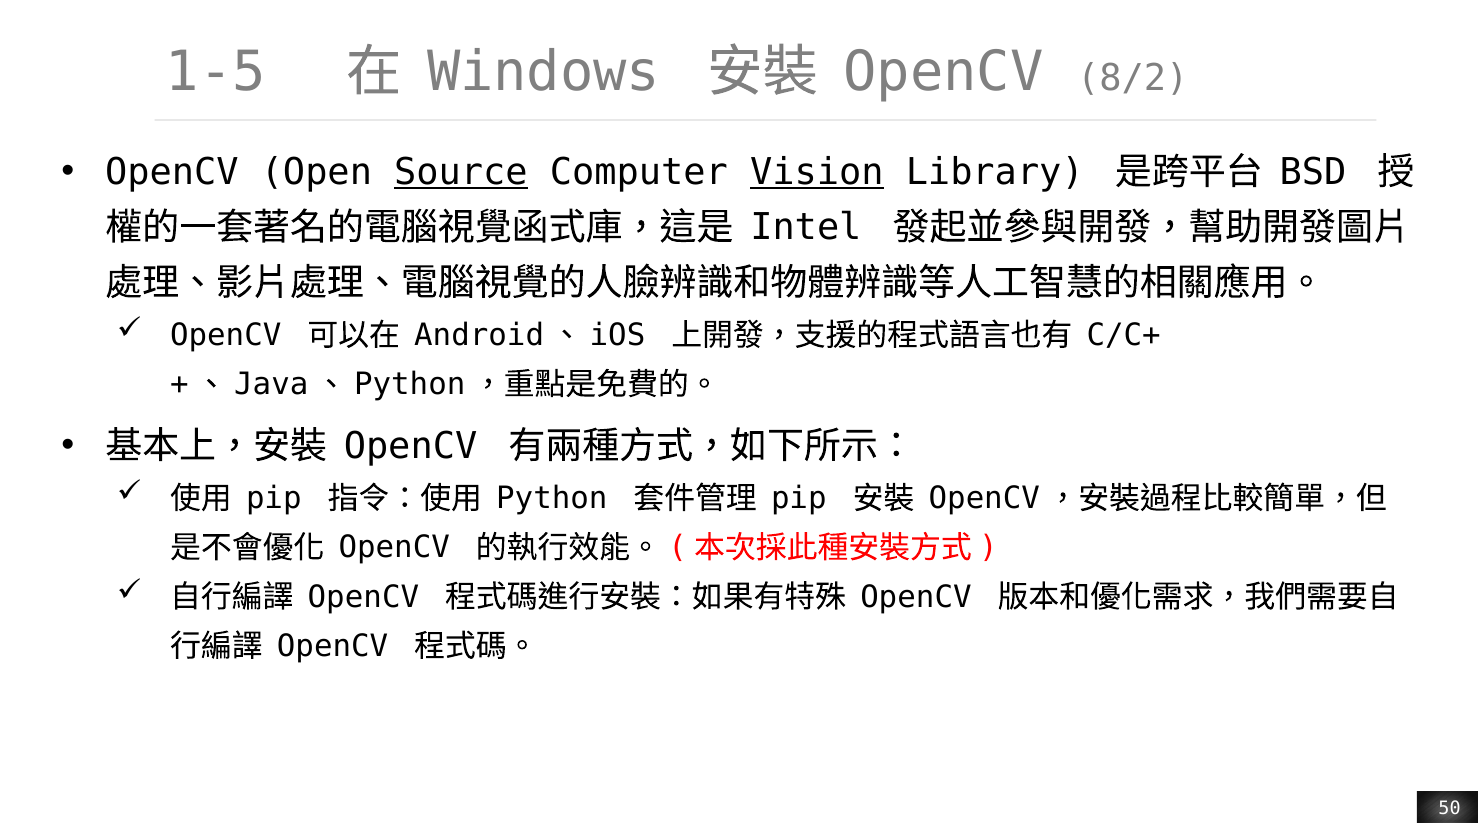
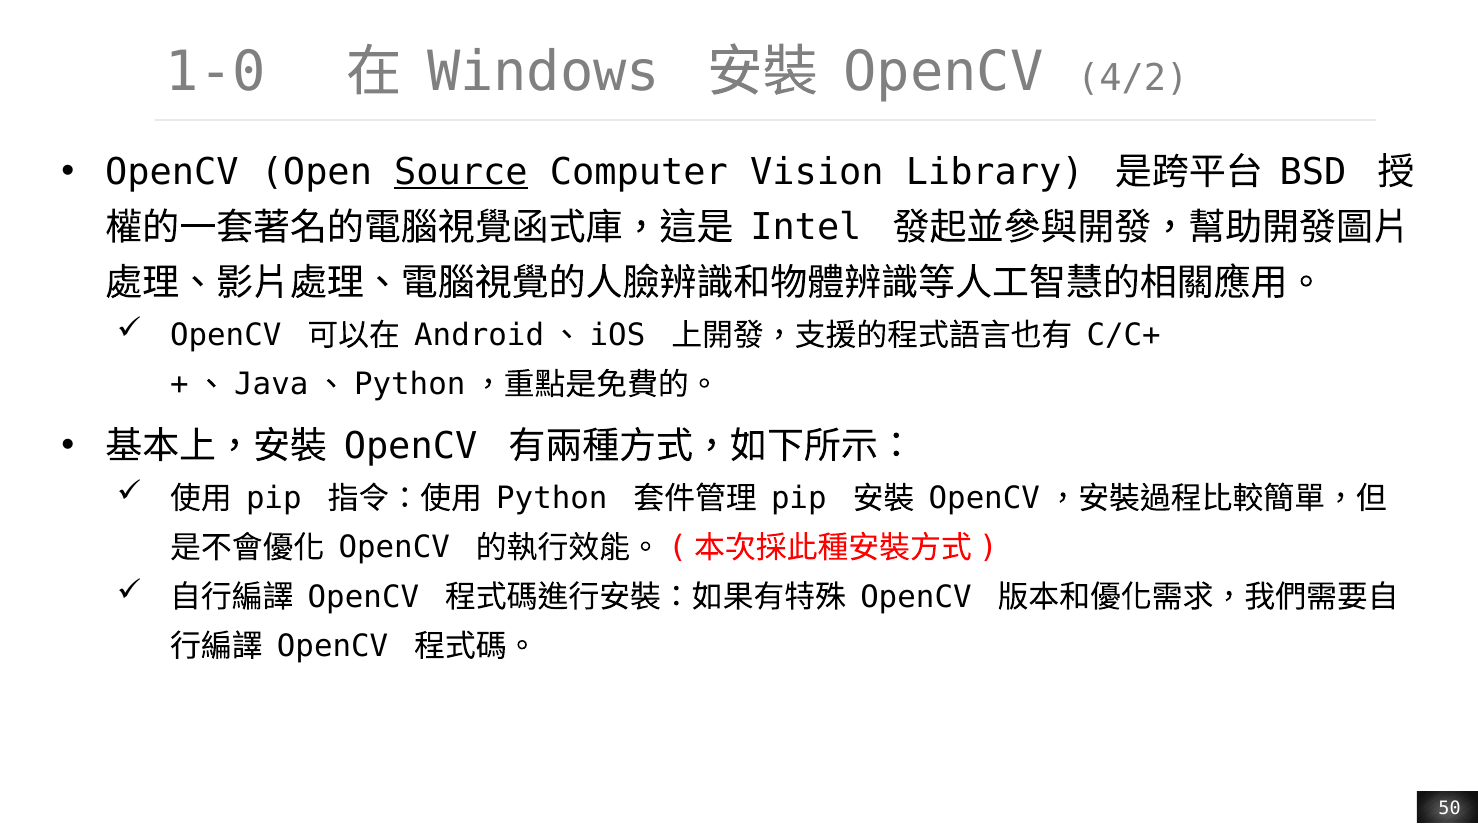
1-5: 1-5 -> 1-0 (216, 72)
8/2: 8/2 -> 4/2 (1133, 78)
Vision underline: present -> none (817, 172)
